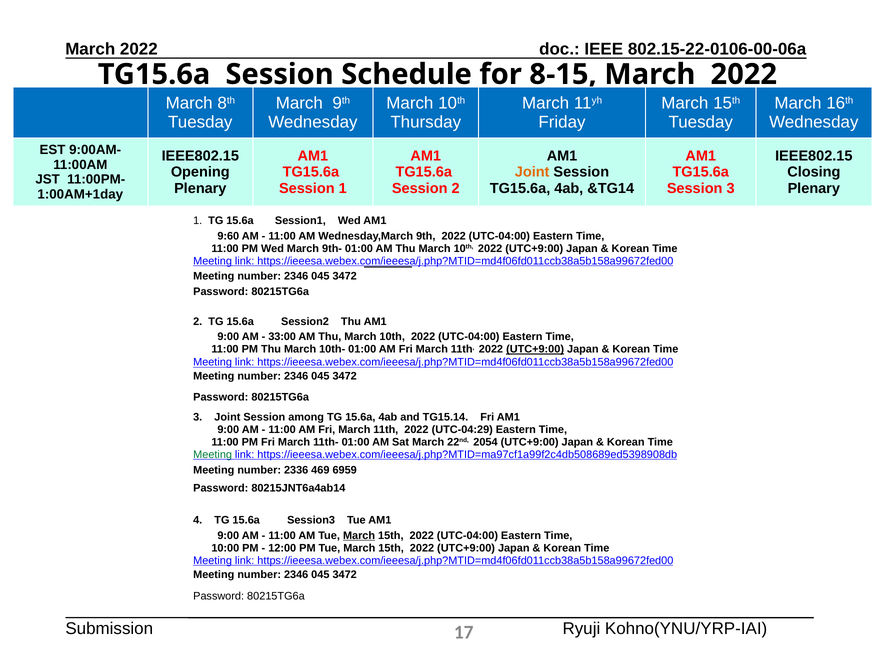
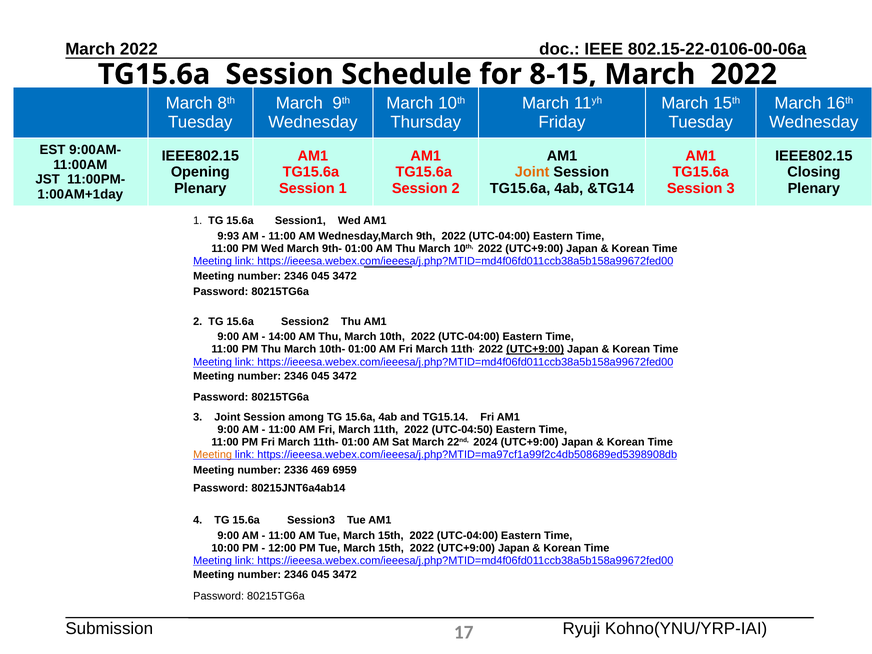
9:60: 9:60 -> 9:93 (228, 236)
33:00: 33:00 -> 14:00 (282, 337)
UTC-04:29: UTC-04:29 -> UTC-04:50 (462, 429)
2054: 2054 -> 2024 (485, 442)
Meeting colour: green -> orange (213, 455)
March underline: present -> none (359, 536)
